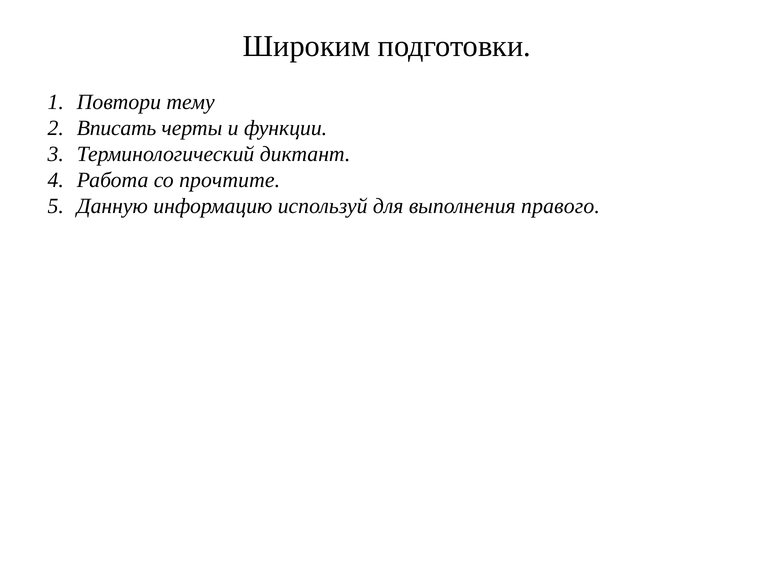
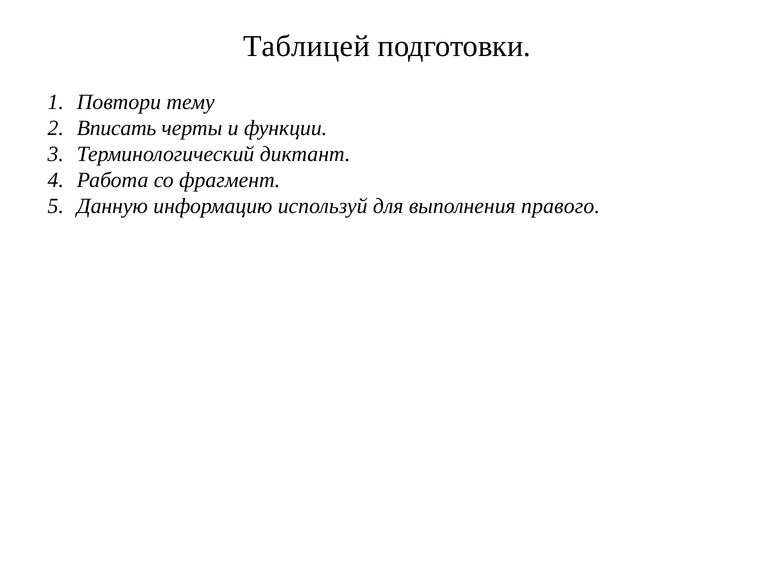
Широким: Широким -> Таблицей (306, 46)
прочтите: прочтите -> фрагмент (230, 180)
